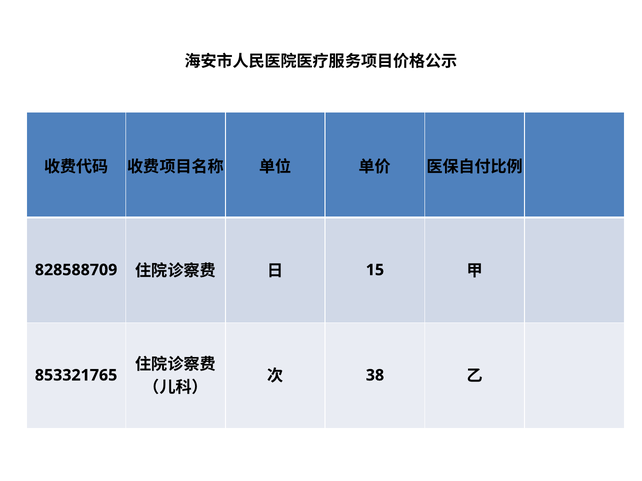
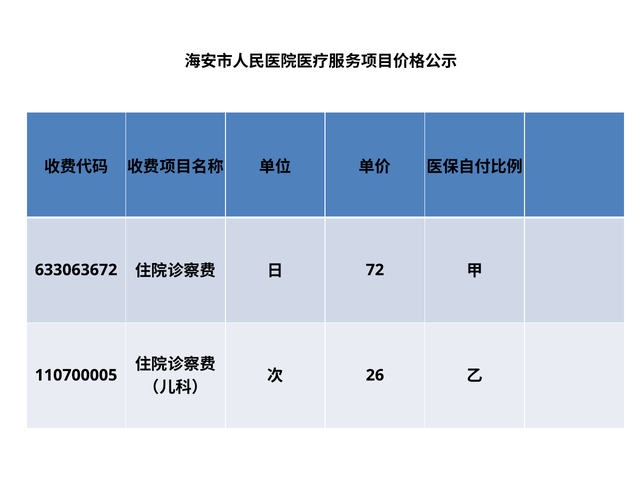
828588709: 828588709 -> 633063672 (76, 270)
15: 15 -> 72 (375, 270)
38: 38 -> 26 (375, 376)
853321765: 853321765 -> 110700005 (76, 376)
